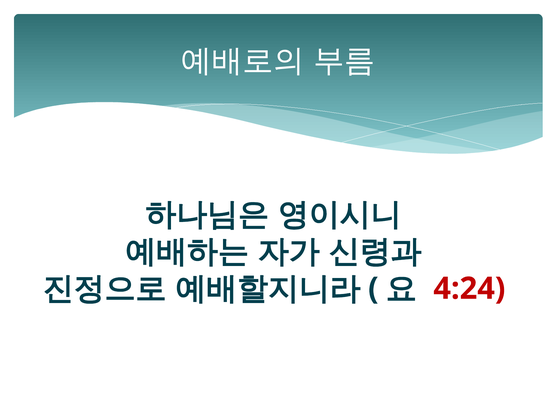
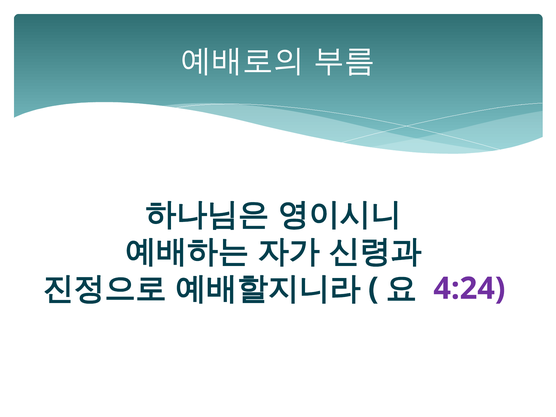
4:24 colour: red -> purple (469, 289)
